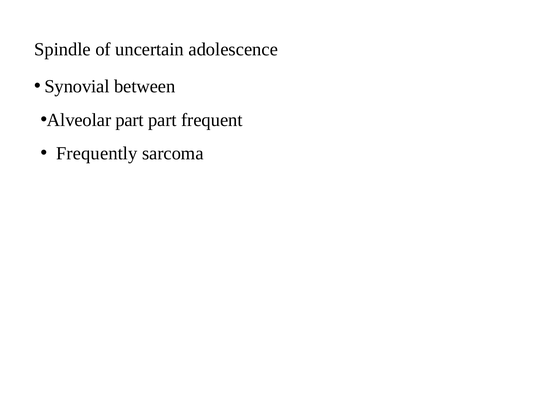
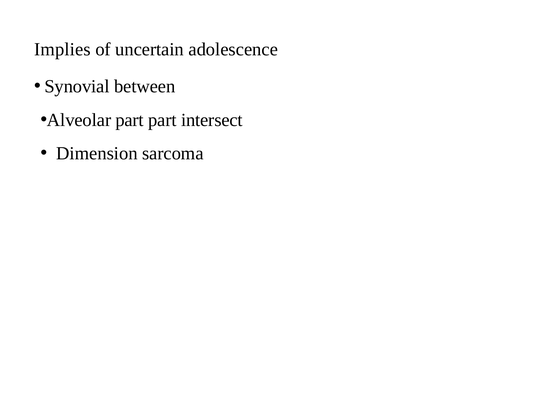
Spindle: Spindle -> Implies (62, 49)
frequent: frequent -> intersect (212, 120)
Frequently: Frequently -> Dimension (97, 153)
